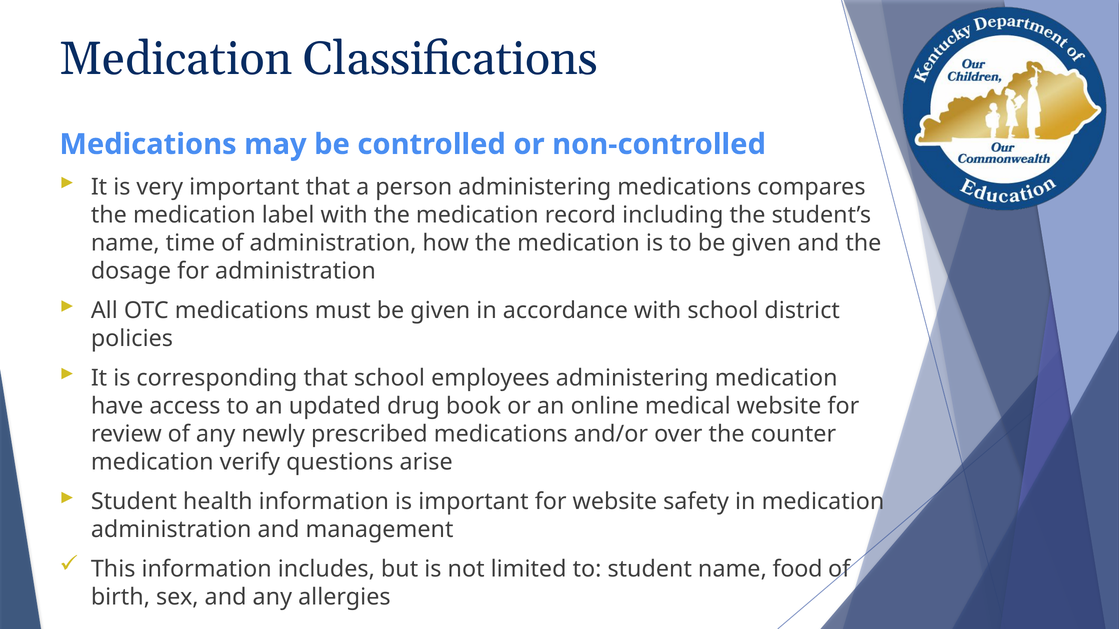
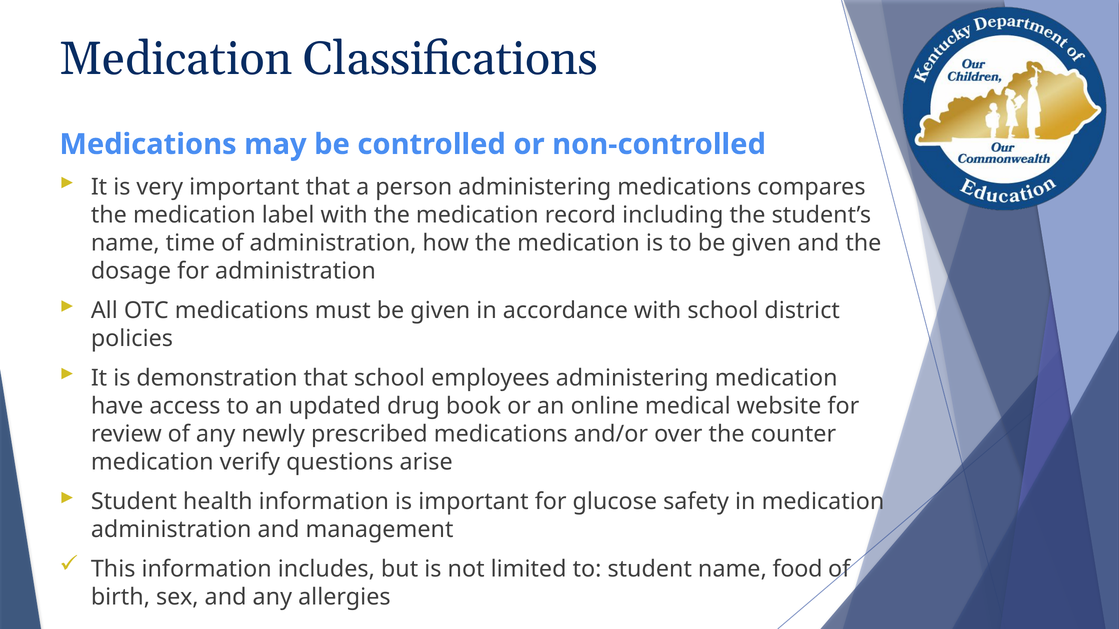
corresponding: corresponding -> demonstration (217, 378)
for website: website -> glucose (615, 502)
